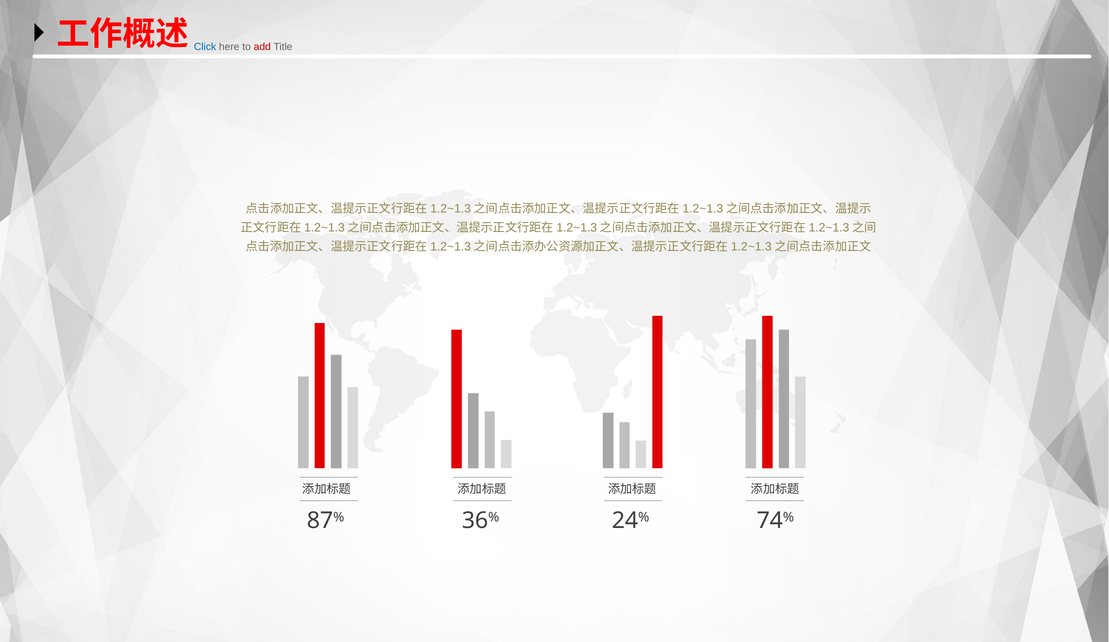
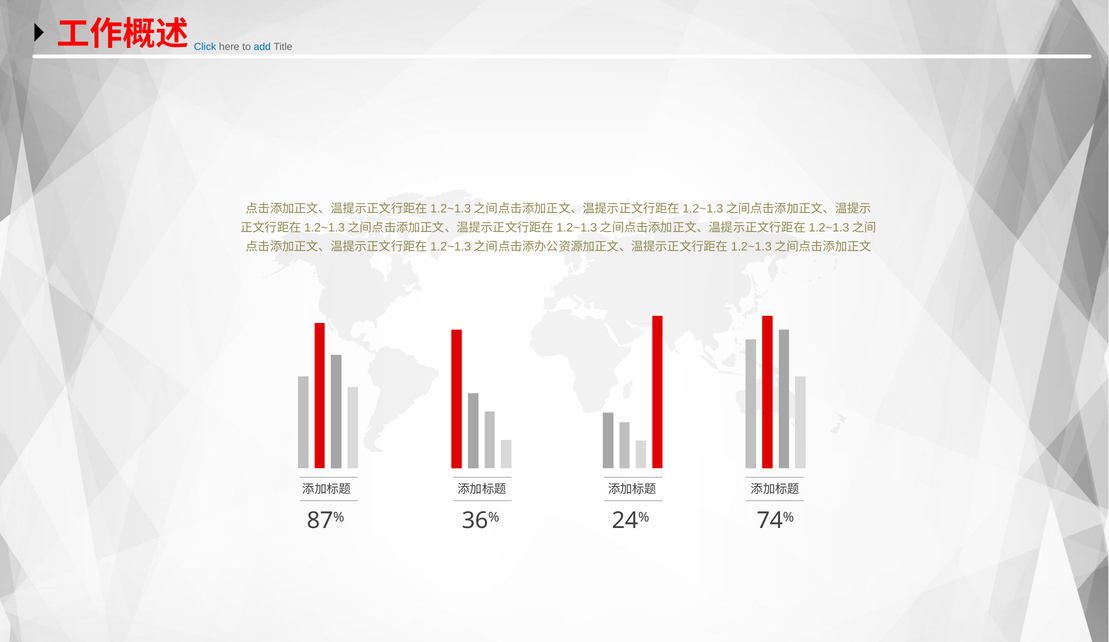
add colour: red -> blue (262, 47)
